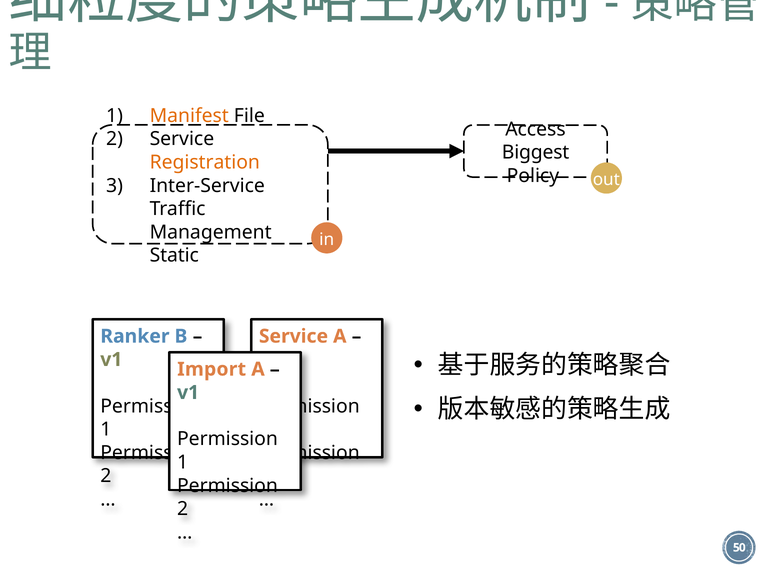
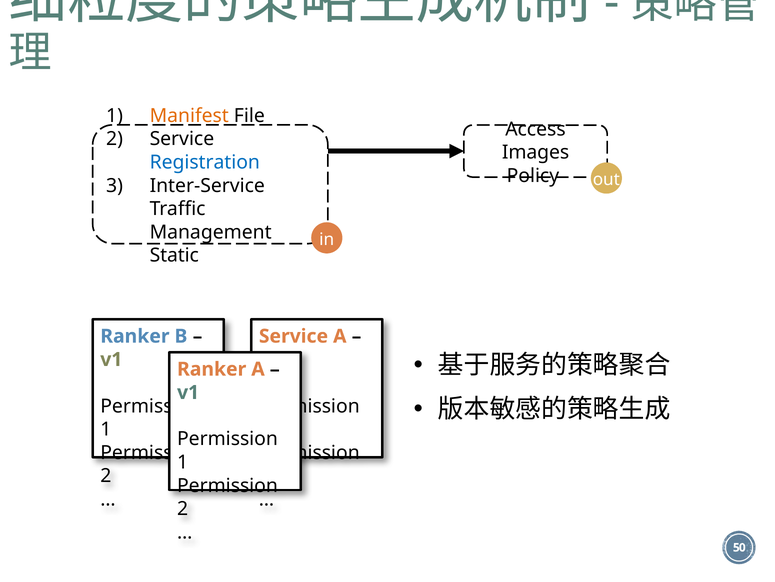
Biggest: Biggest -> Images (536, 152)
Registration colour: orange -> blue (205, 162)
Import: Import -> Ranker (212, 369)
